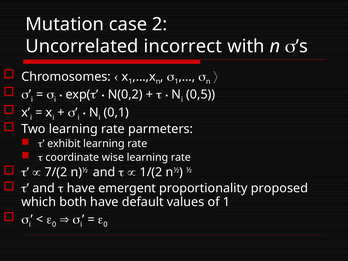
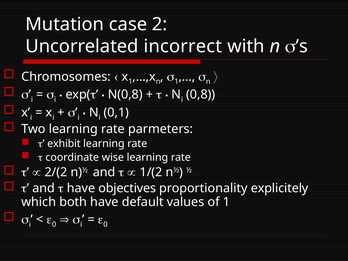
N(0,2: N(0,2 -> N(0,8 (125, 95)
0,5: 0,5 -> 0,8 (201, 95)
7/(2: 7/(2 -> 2/(2 (56, 172)
emergent: emergent -> objectives (127, 188)
proposed: proposed -> explicitely (280, 188)
